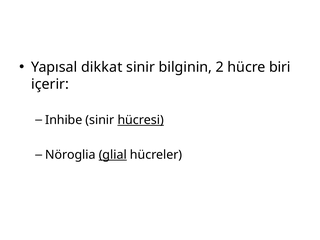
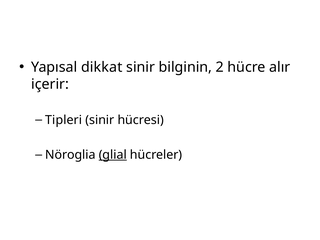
biri: biri -> alır (280, 67)
Inhibe: Inhibe -> Tipleri (64, 120)
hücresi underline: present -> none (141, 120)
